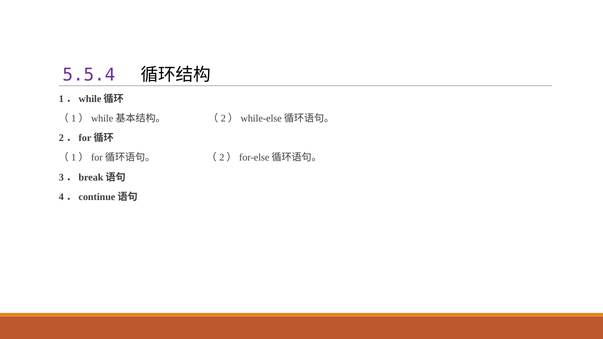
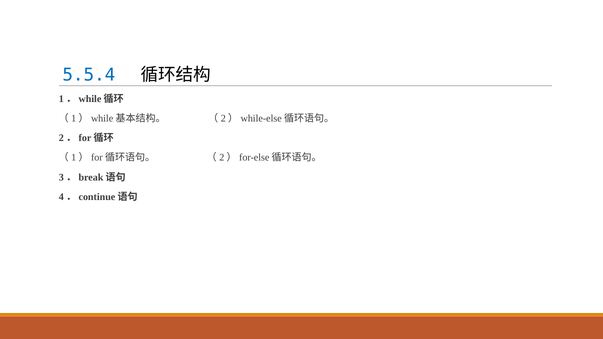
5.5.4 colour: purple -> blue (89, 75)
